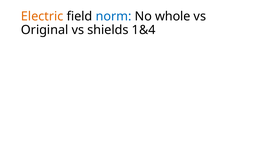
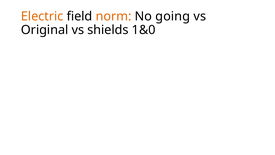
norm colour: blue -> orange (114, 16)
whole: whole -> going (173, 16)
1&4: 1&4 -> 1&0 (144, 30)
